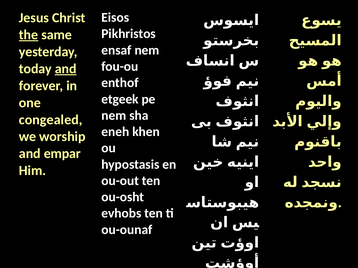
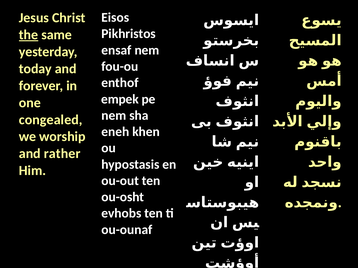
and underline: present -> none (66, 69)
etgeek: etgeek -> empek (120, 99)
empar: empar -> rather (62, 154)
